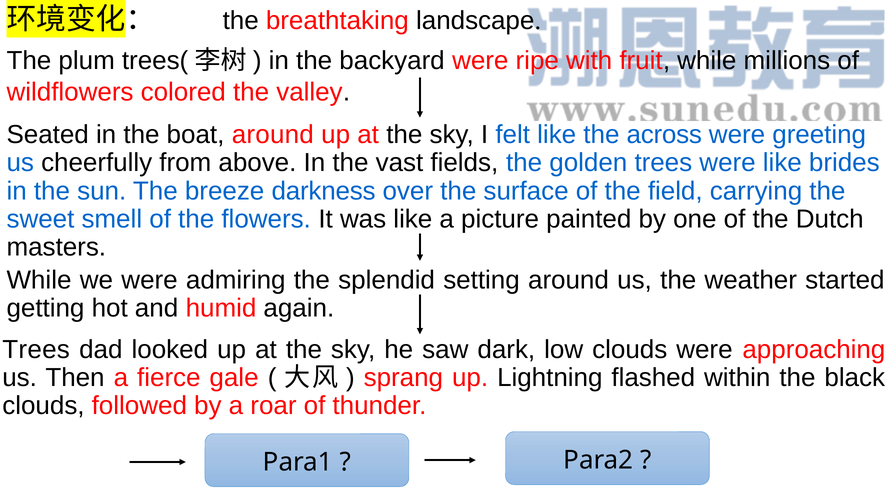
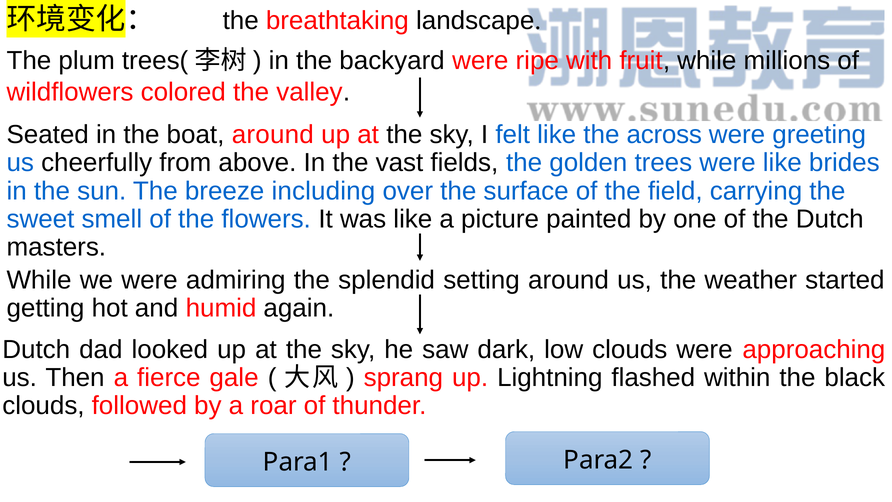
darkness: darkness -> including (323, 191)
Trees: Trees -> Dutch (36, 349)
